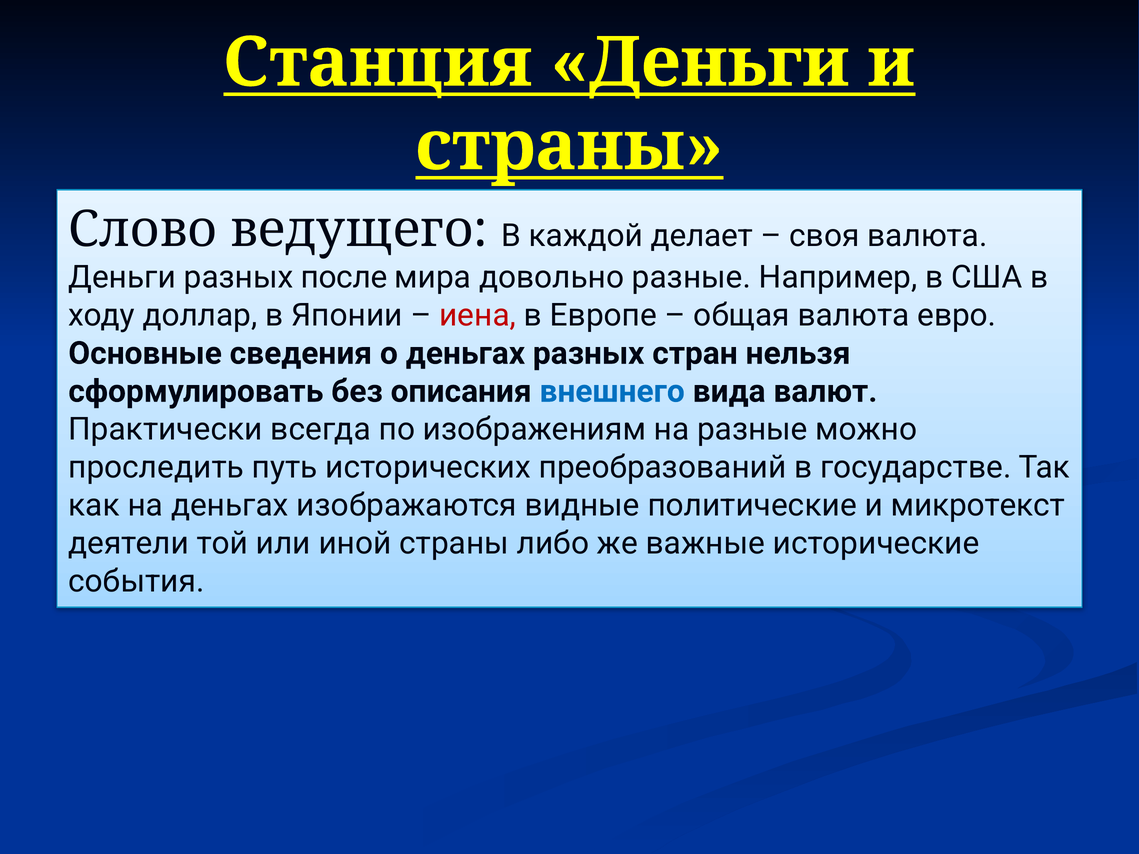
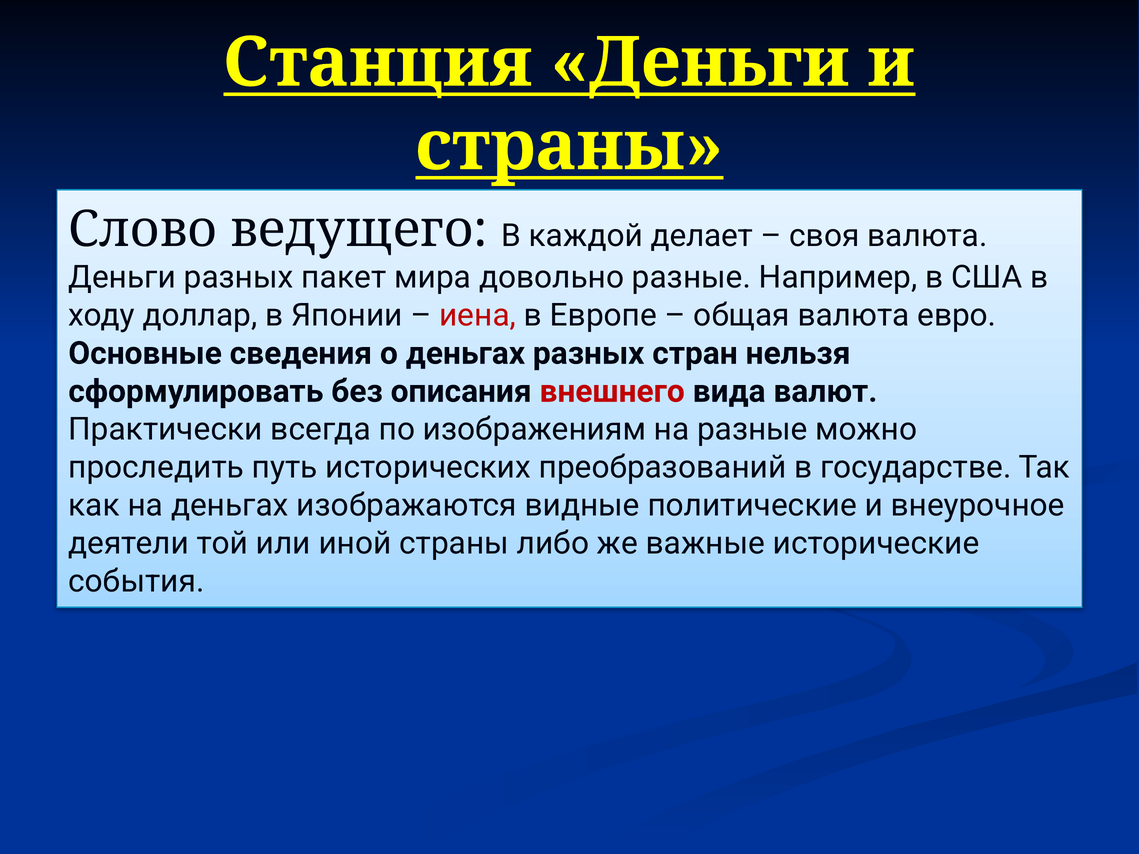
после: после -> пакет (344, 277)
внешнего colour: blue -> red (612, 391)
микротекст: микротекст -> внеурочное (978, 505)
